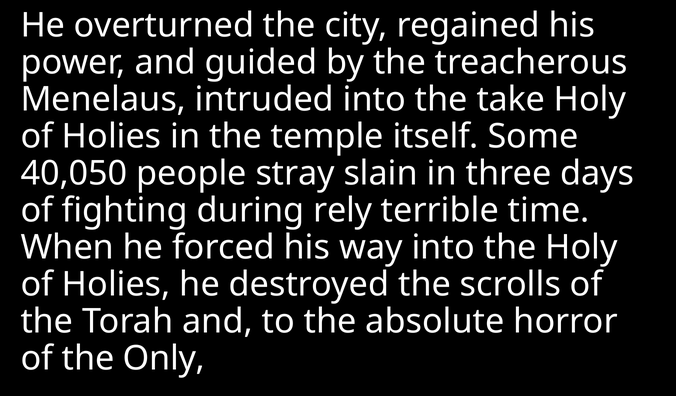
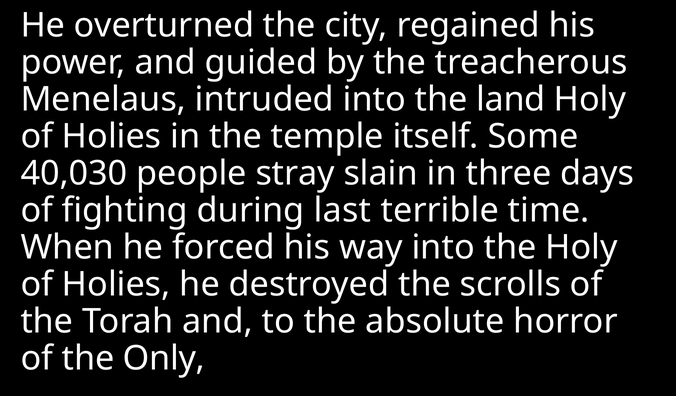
take: take -> land (511, 100)
40,050: 40,050 -> 40,030 (74, 173)
rely: rely -> last (342, 210)
